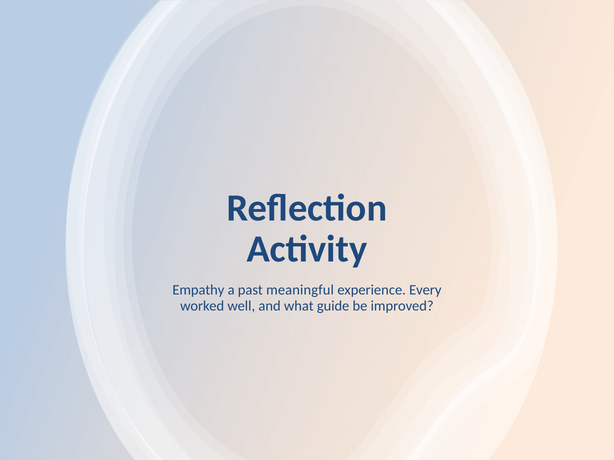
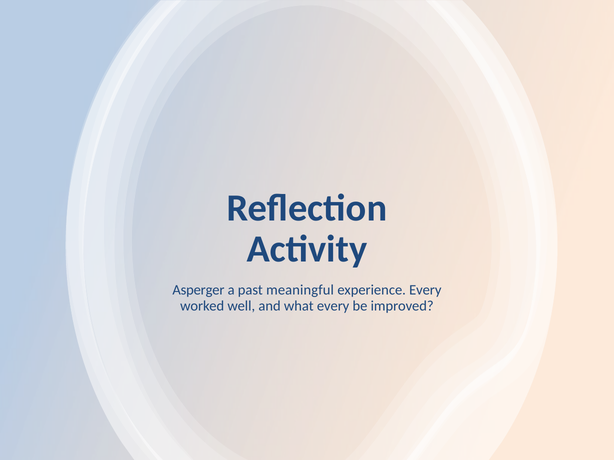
Empathy: Empathy -> Asperger (198, 291)
what guide: guide -> every (333, 306)
